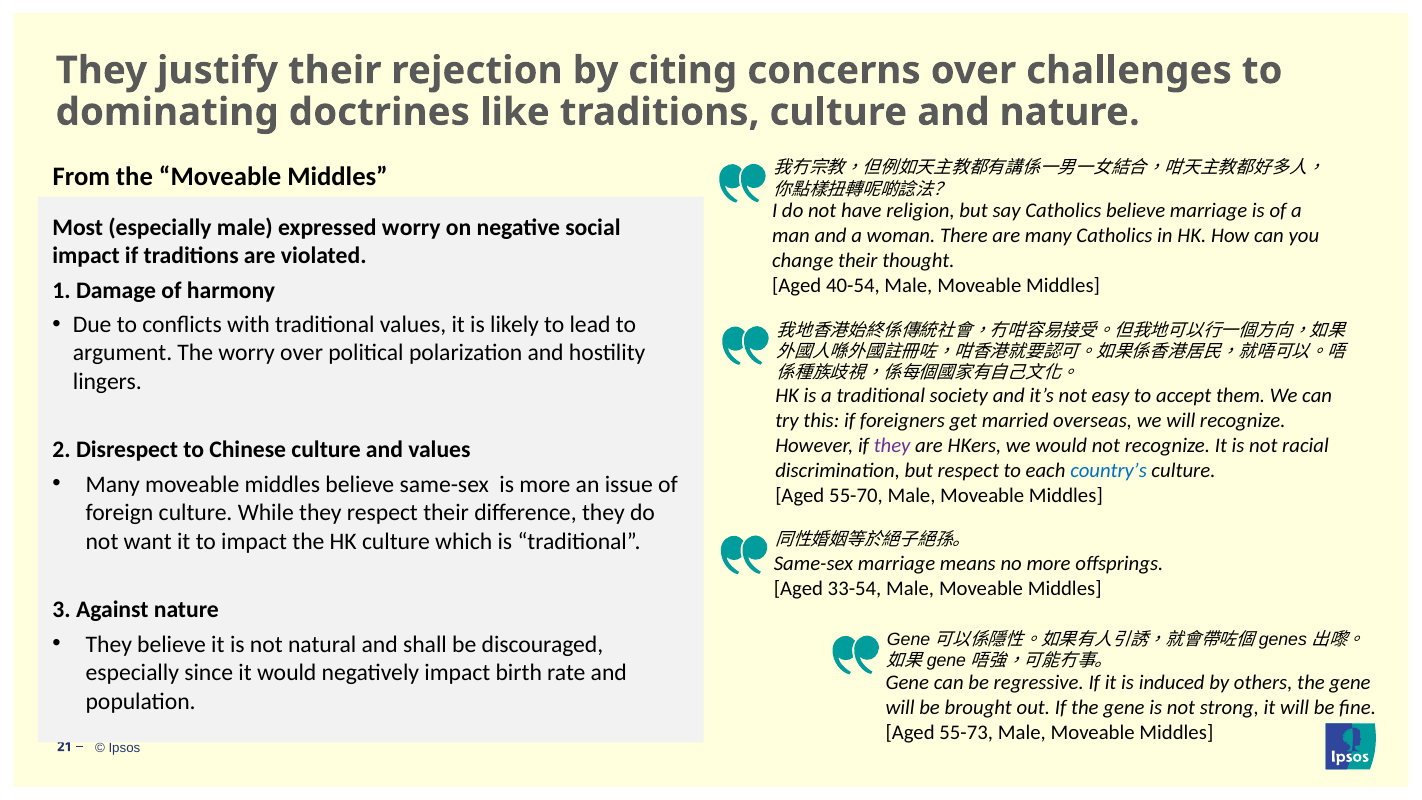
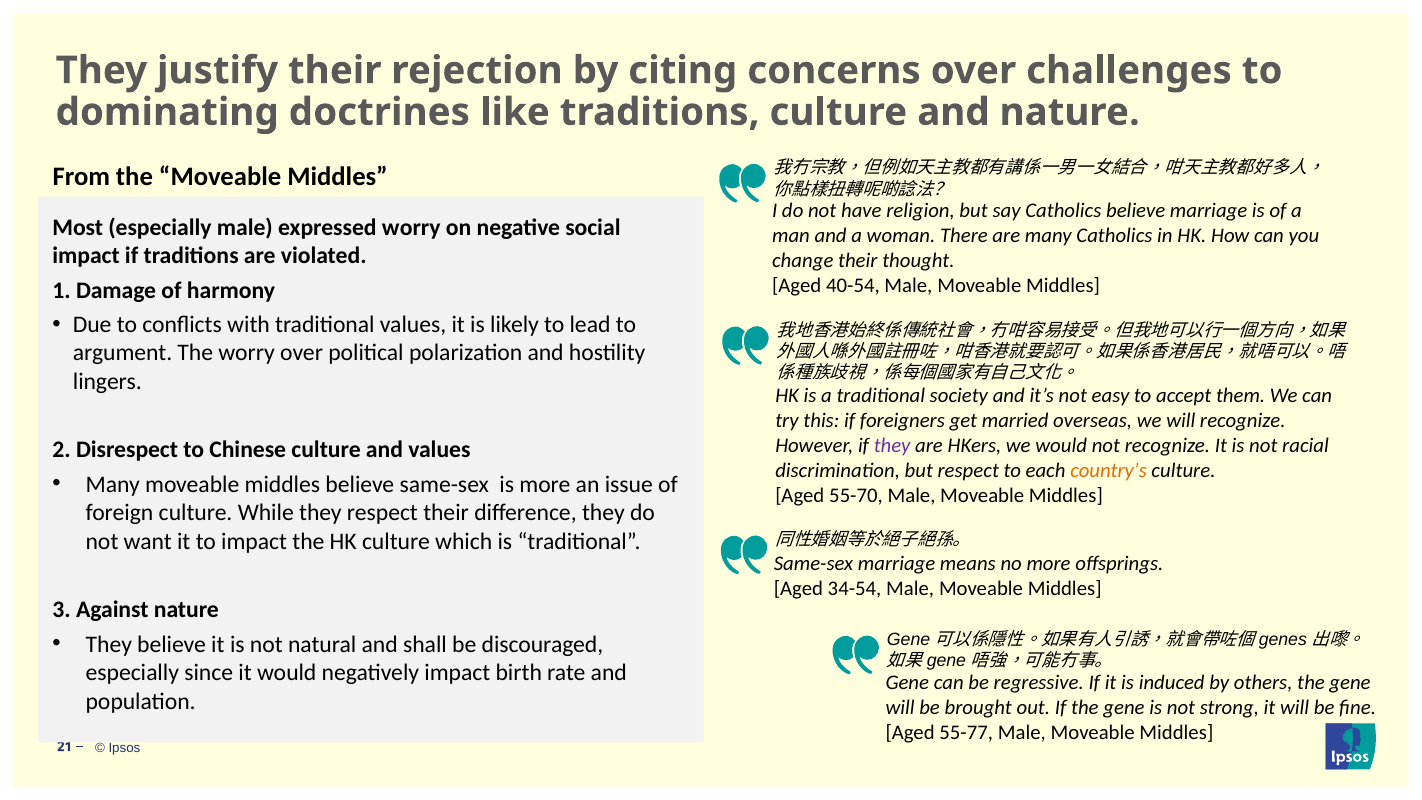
country’s colour: blue -> orange (1109, 470)
33-54: 33-54 -> 34-54 (855, 589)
55-73: 55-73 -> 55-77 (966, 732)
